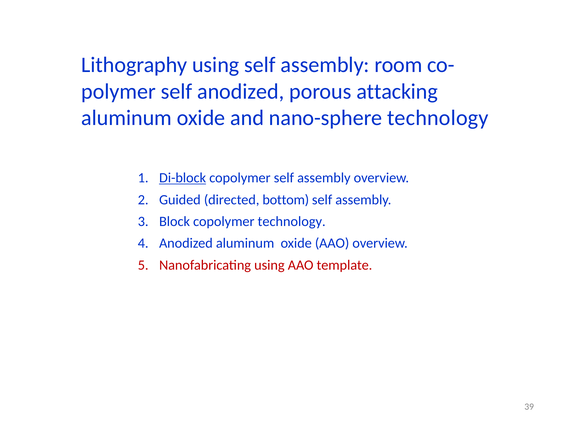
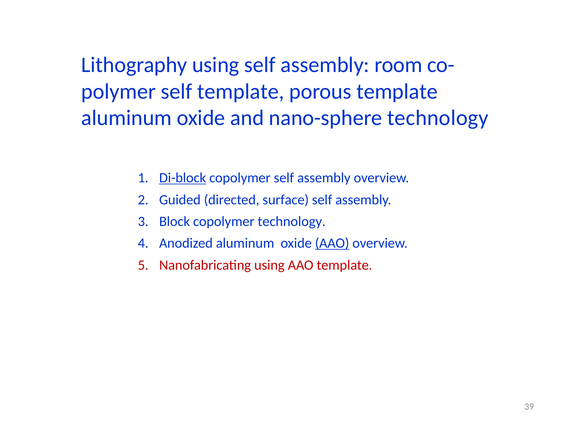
self anodized: anodized -> template (241, 91)
porous attacking: attacking -> template (397, 91)
bottom: bottom -> surface (286, 200)
AAO underline: none -> present (332, 243)
